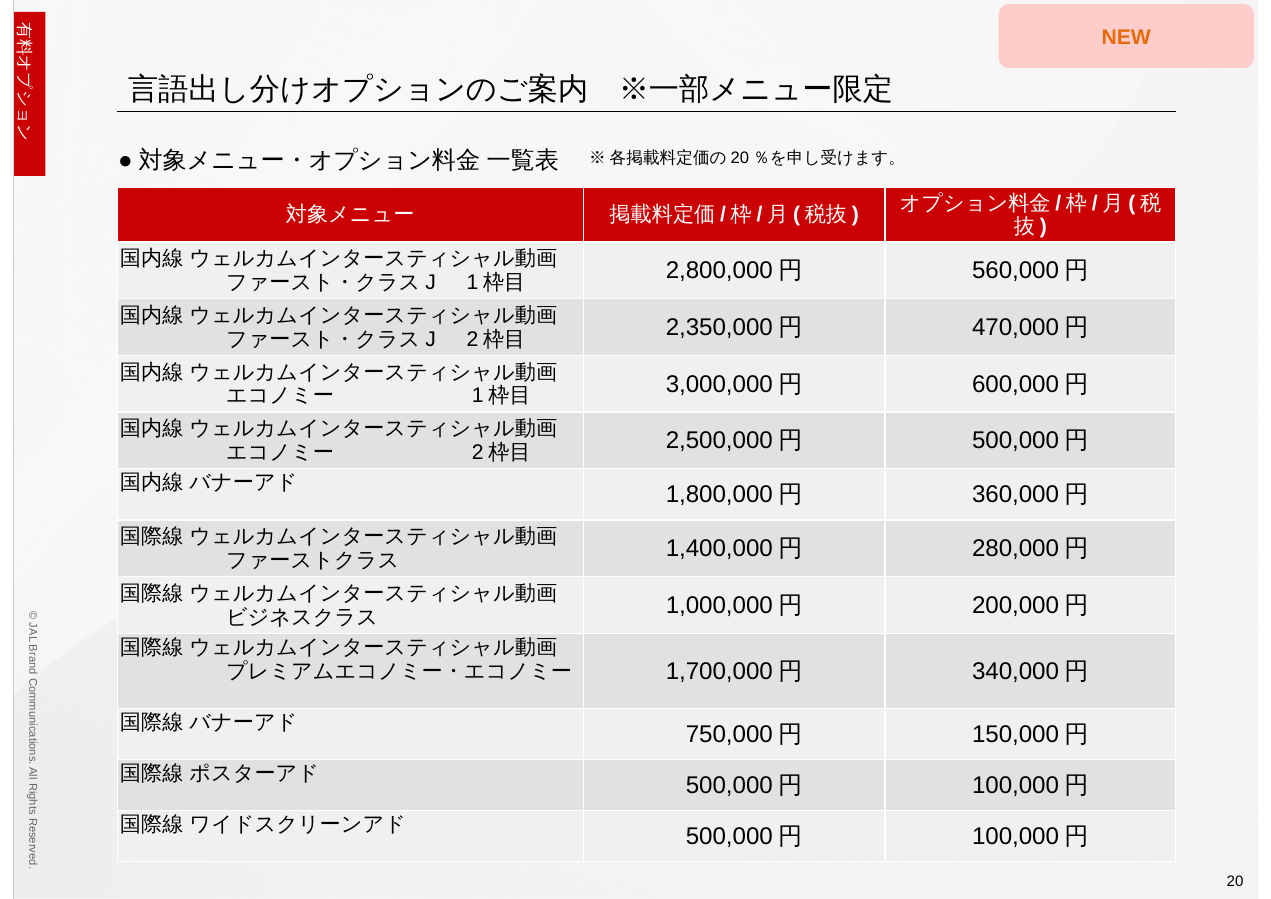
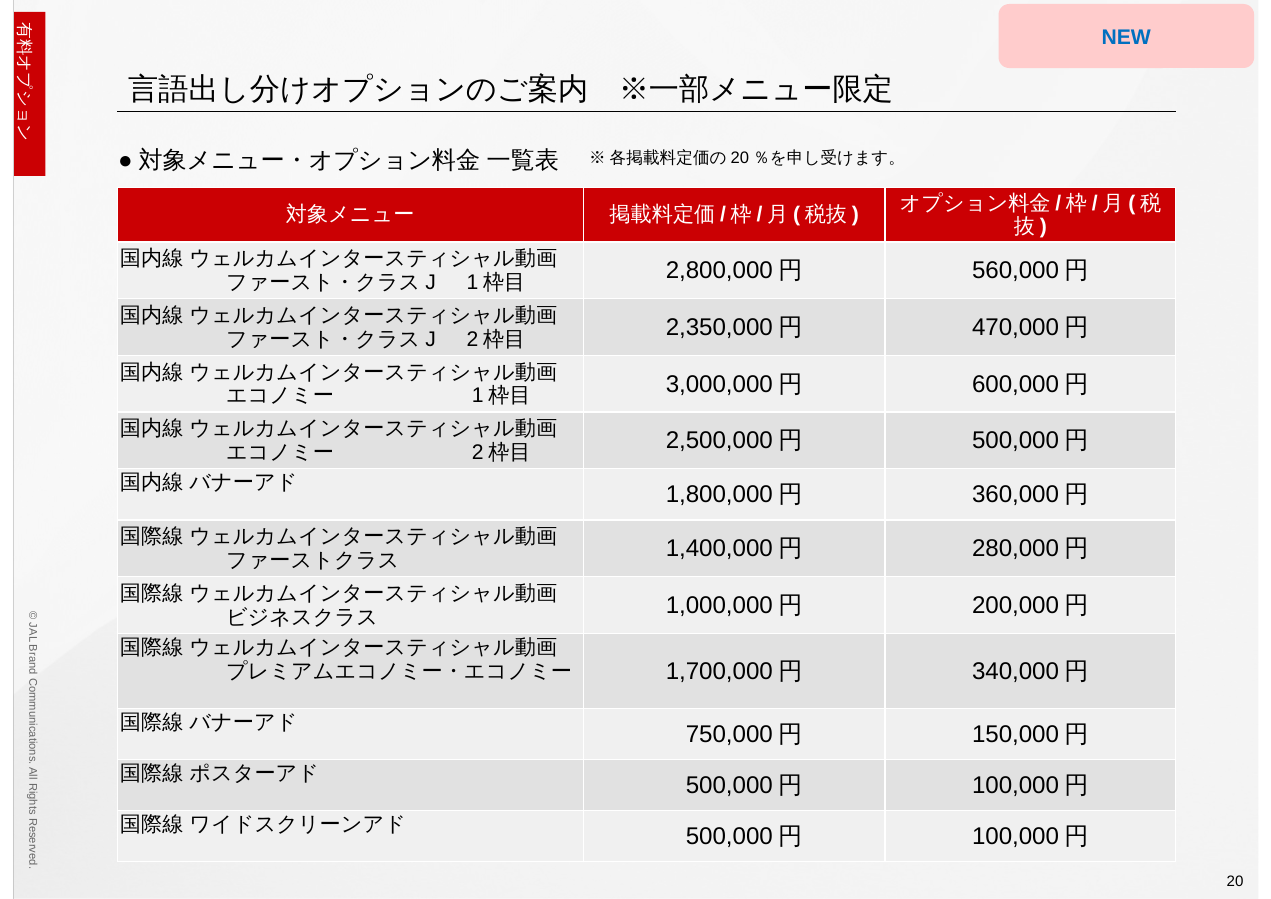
NEW colour: orange -> blue (1126, 37)
